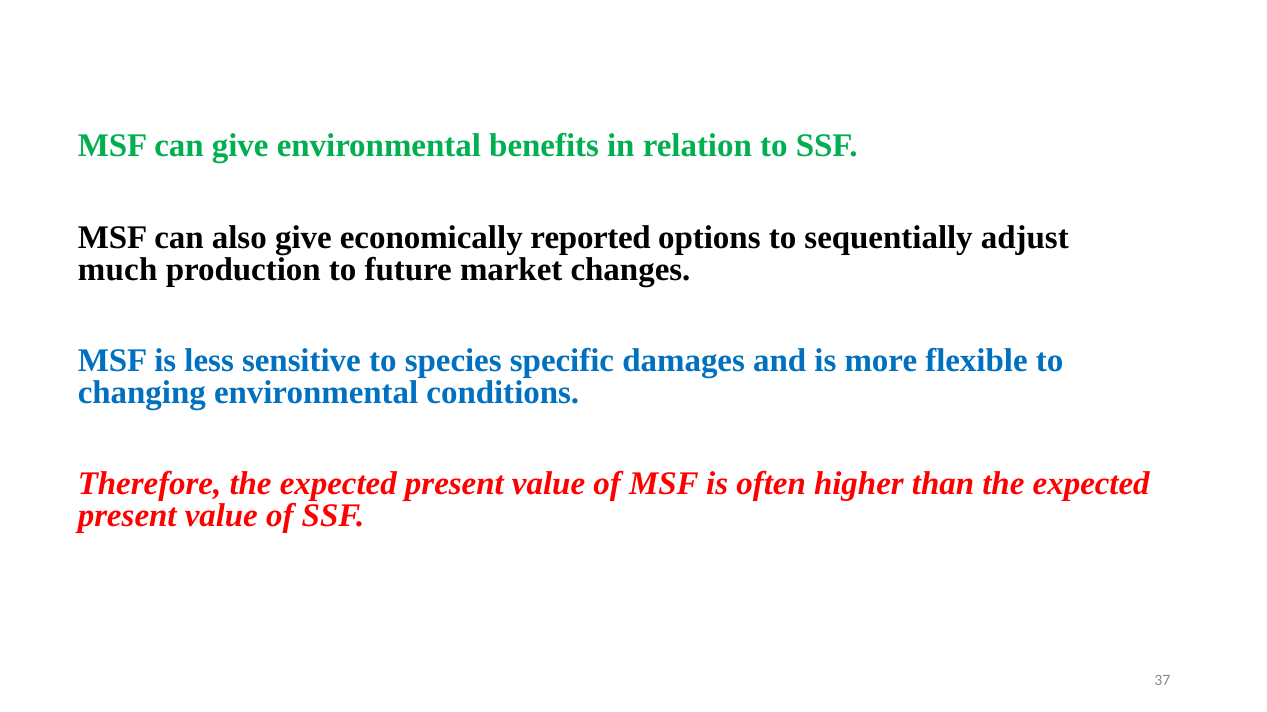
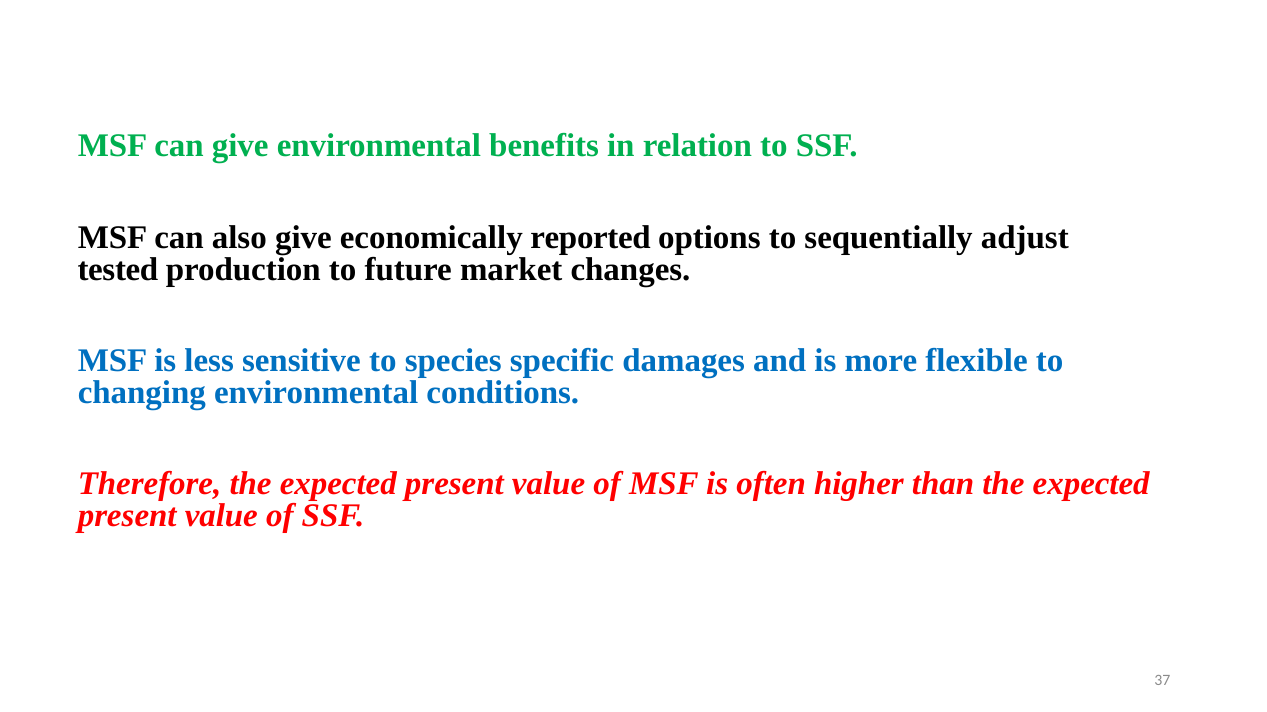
much: much -> tested (118, 270)
